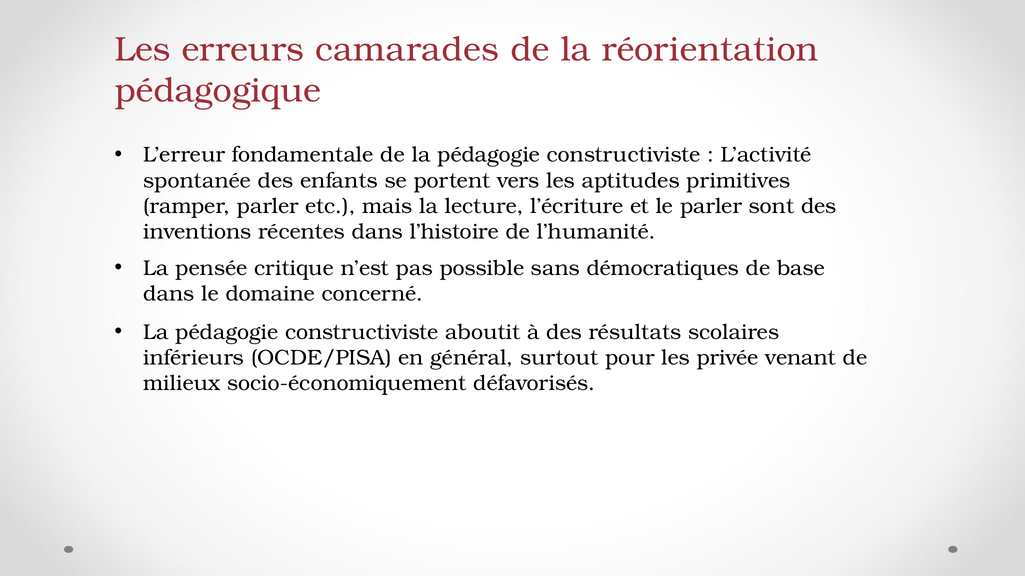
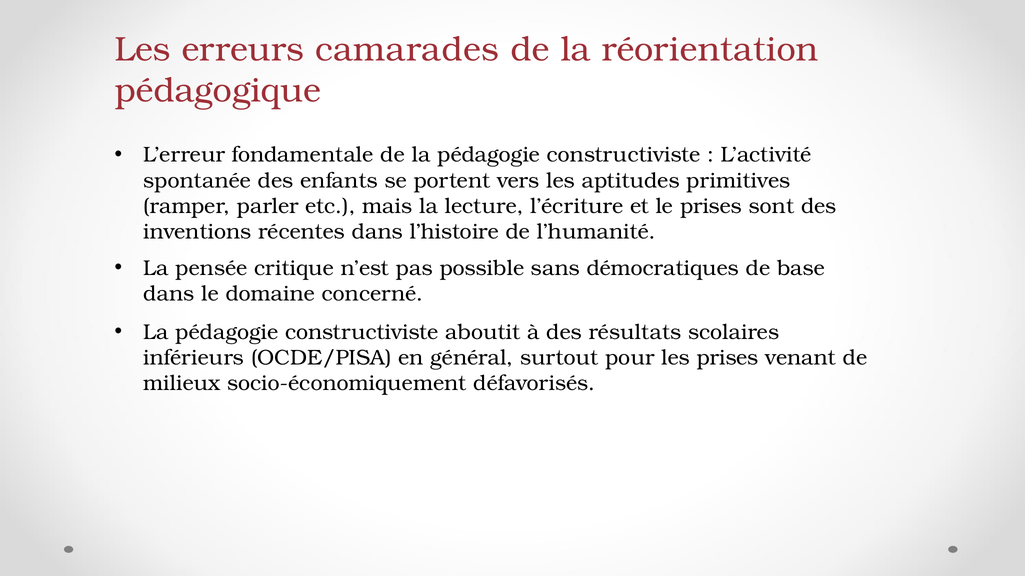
le parler: parler -> prises (711, 206)
les privée: privée -> prises (728, 358)
